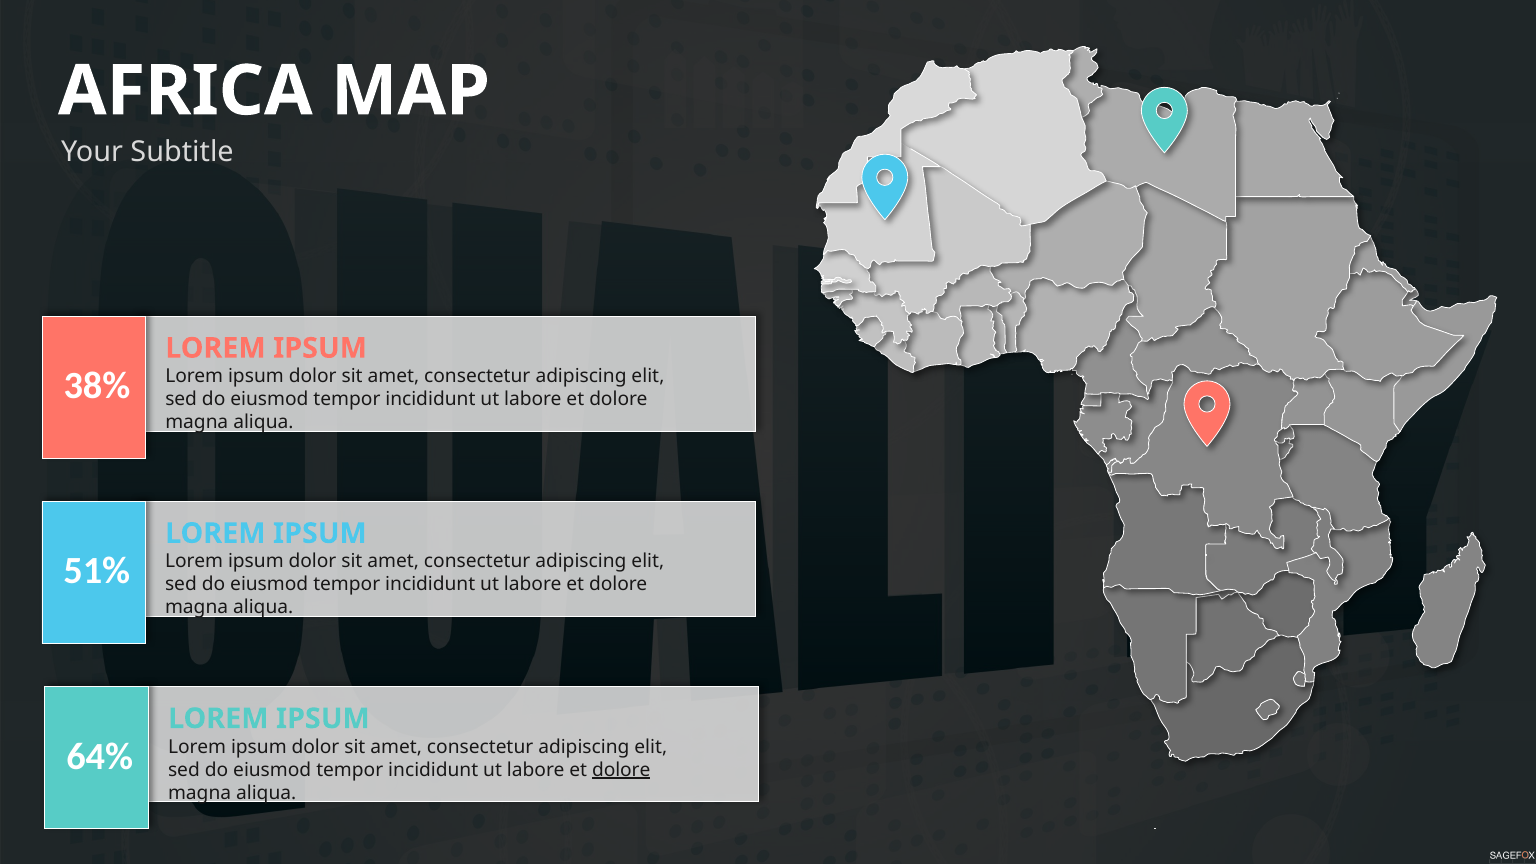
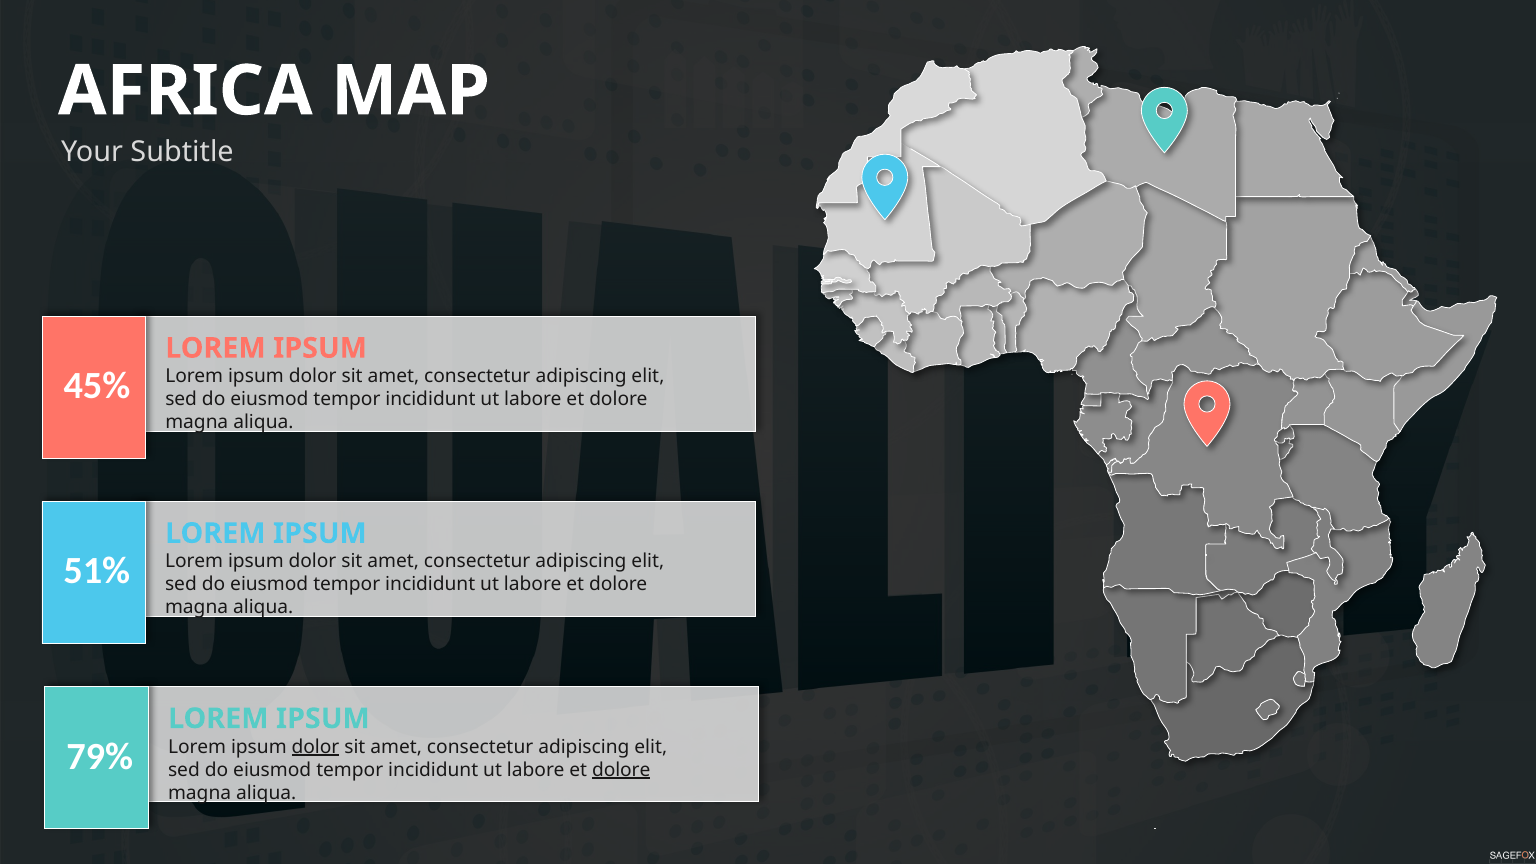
38%: 38% -> 45% (97, 386)
64%: 64% -> 79% (100, 756)
dolor underline: none -> present (315, 747)
